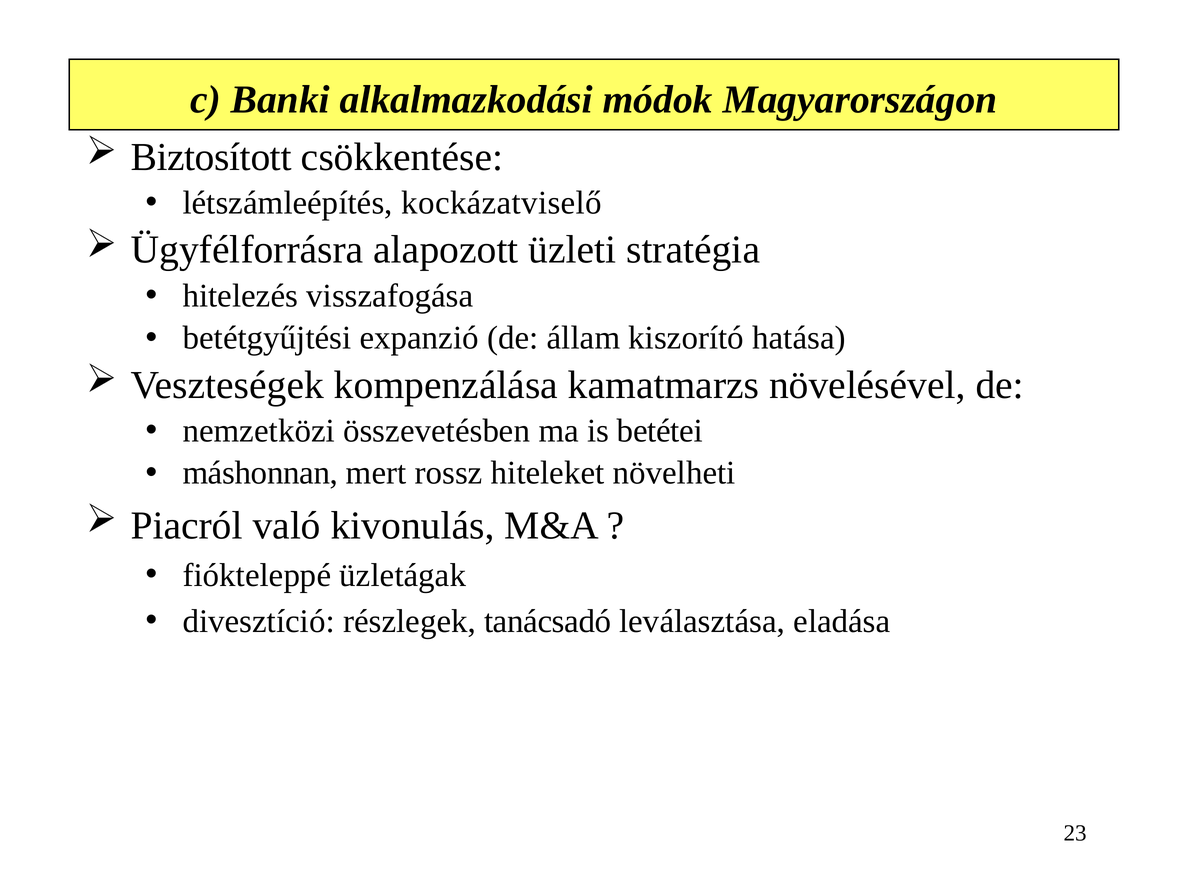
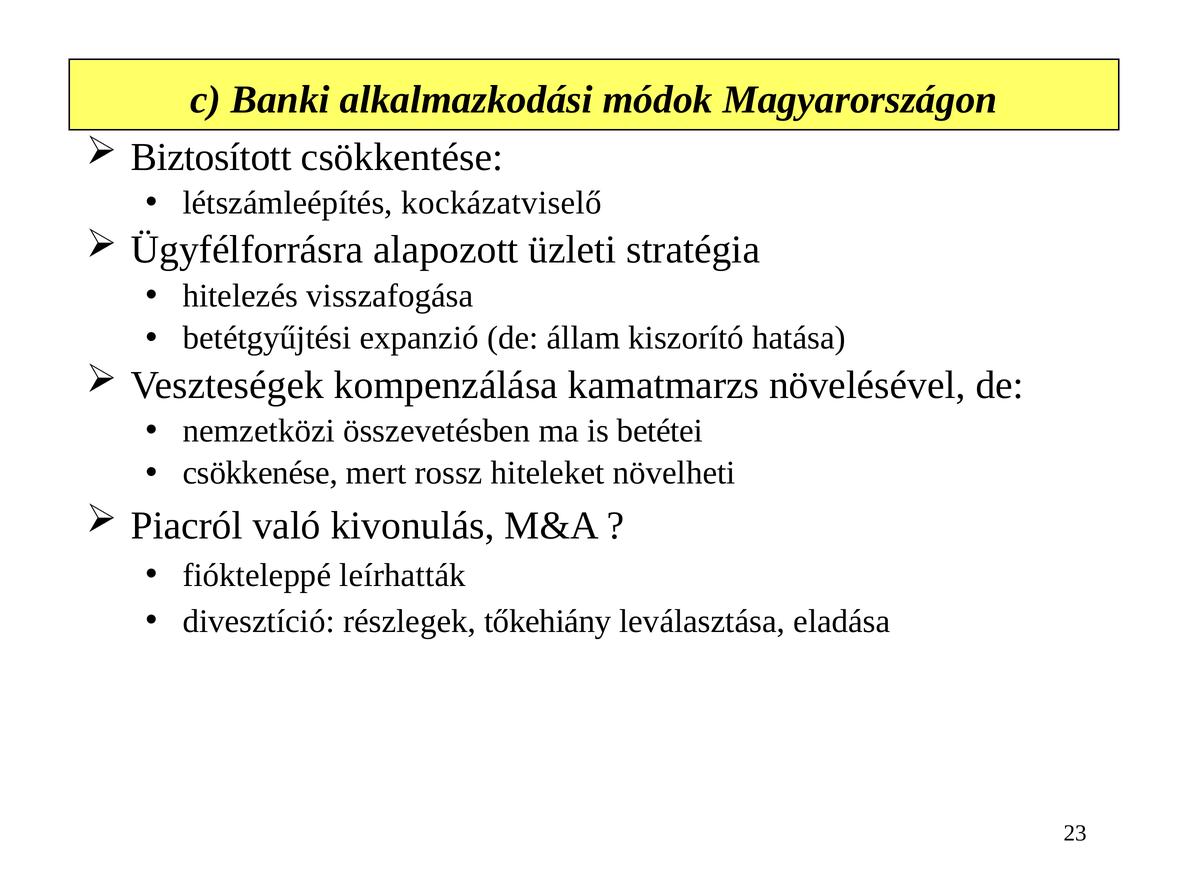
máshonnan: máshonnan -> csökkenése (260, 473)
üzletágak: üzletágak -> leírhatták (403, 575)
tanácsadó: tanácsadó -> tőkehiány (548, 621)
